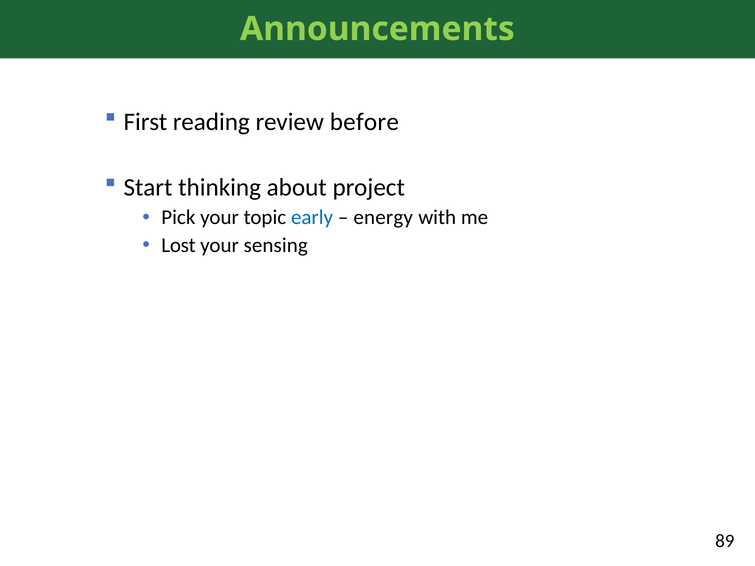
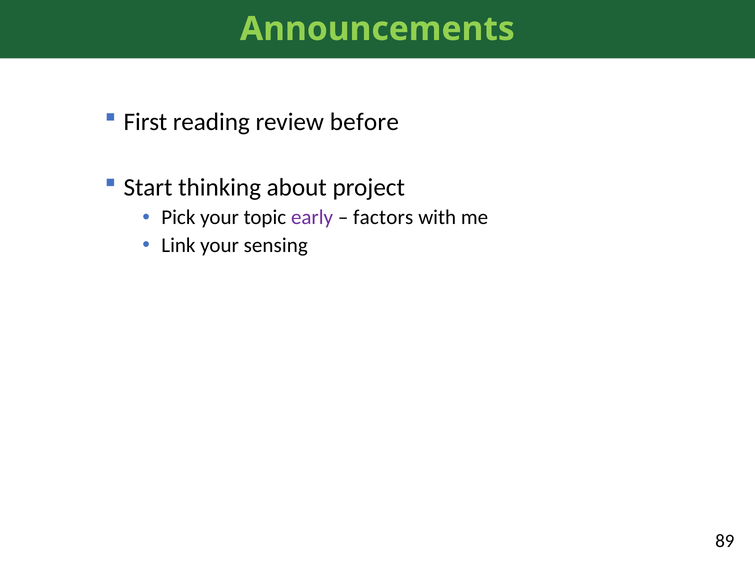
early colour: blue -> purple (312, 218)
energy: energy -> factors (383, 218)
Lost: Lost -> Link (178, 245)
